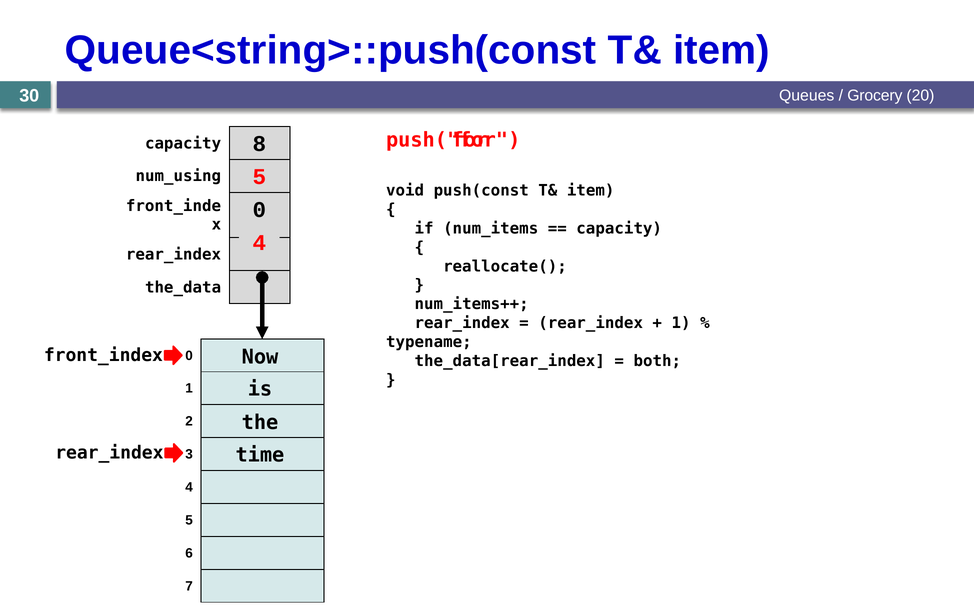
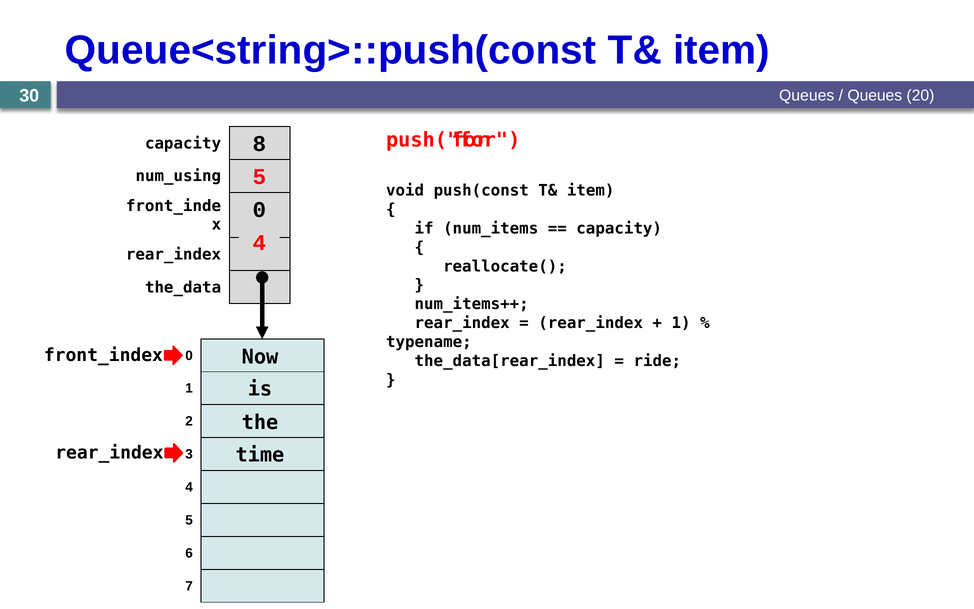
Grocery: Grocery -> Queues (875, 95)
both: both -> ride (657, 361)
